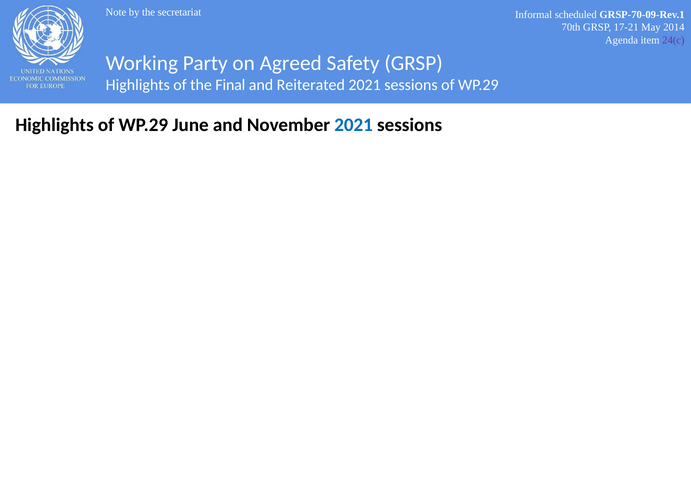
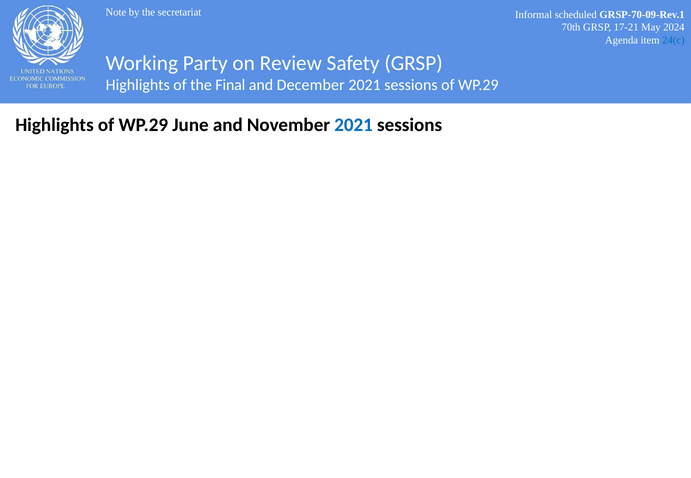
2014: 2014 -> 2024 (674, 27)
24(c colour: purple -> blue (673, 40)
Agreed: Agreed -> Review (291, 63)
Reiterated: Reiterated -> December (311, 85)
